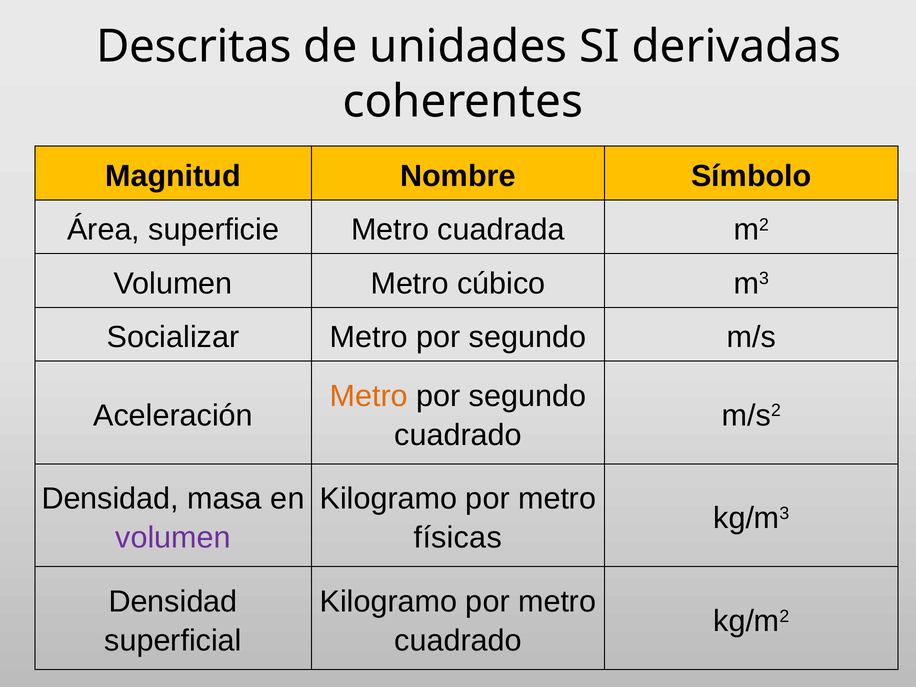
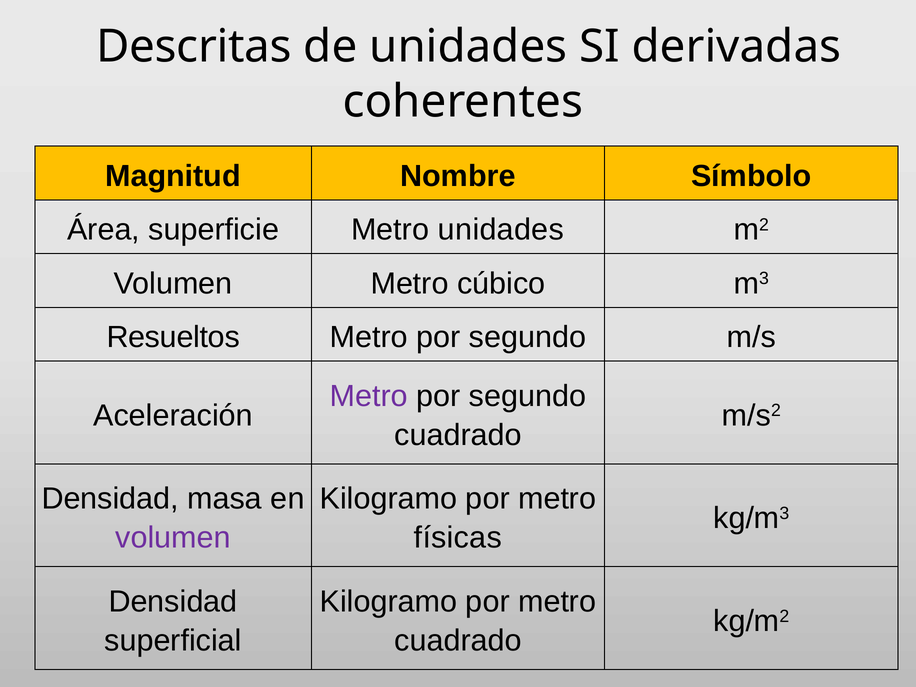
Metro cuadrada: cuadrada -> unidades (501, 230)
Socializar: Socializar -> Resueltos (173, 337)
Metro colour: orange -> purple (369, 396)
